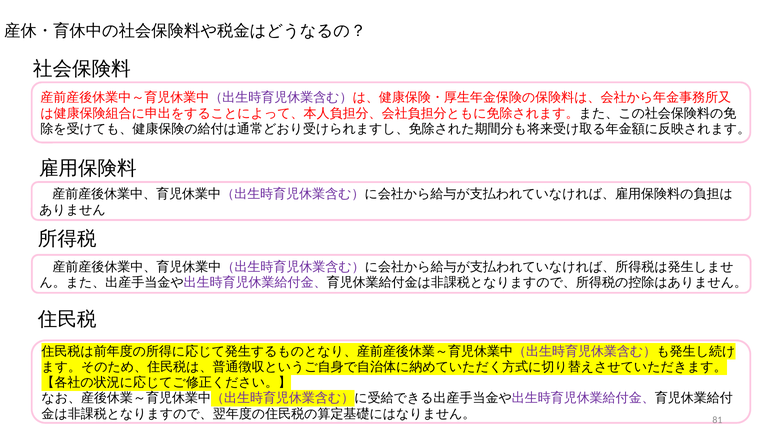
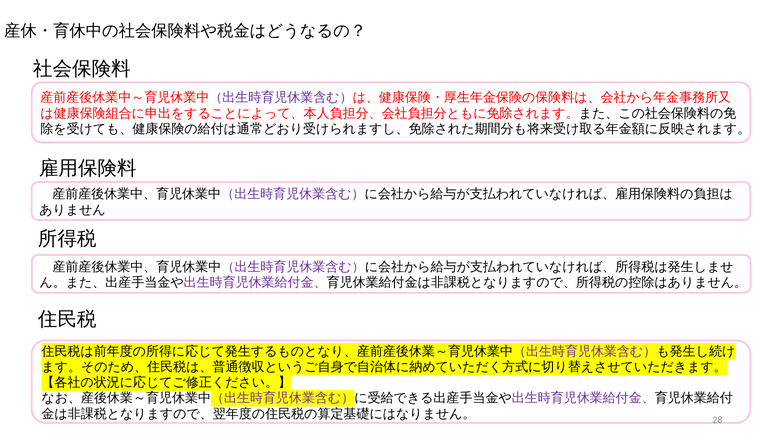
81: 81 -> 28 (717, 420)
